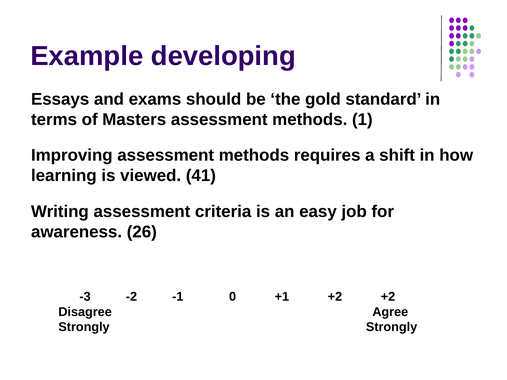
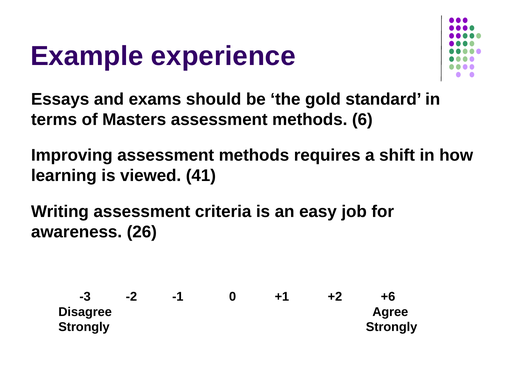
developing: developing -> experience (223, 56)
1: 1 -> 6 (362, 120)
+2 +2: +2 -> +6 (388, 297)
